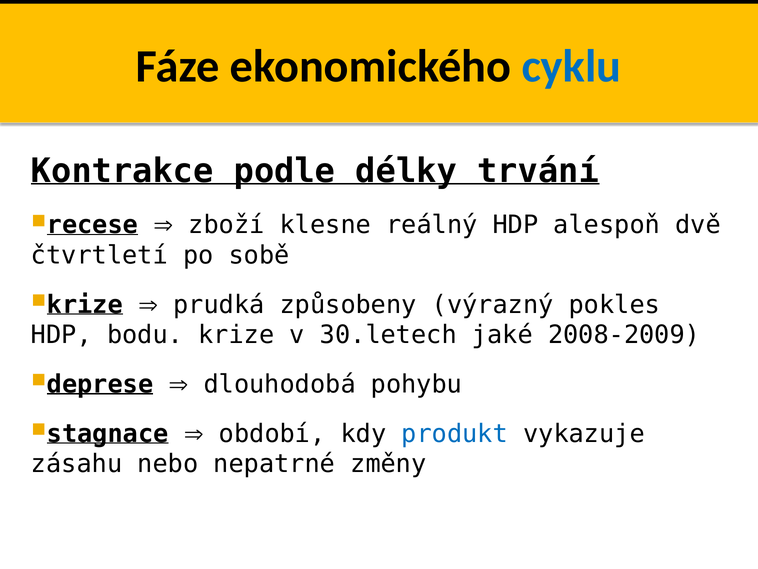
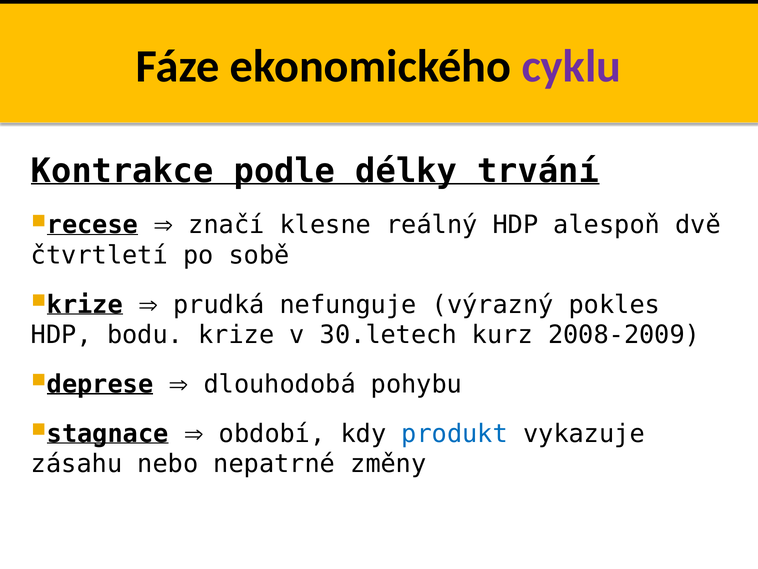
cyklu colour: blue -> purple (571, 66)
zboží: zboží -> značí (227, 225)
způsobeny: způsobeny -> nefunguje (348, 304)
jaké: jaké -> kurz (502, 335)
